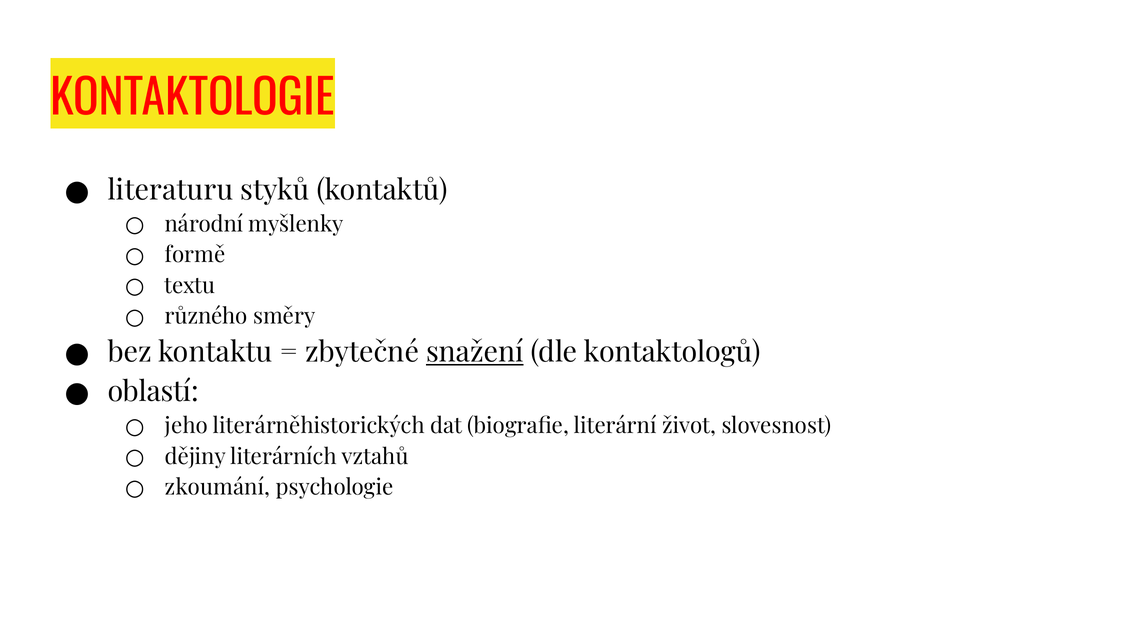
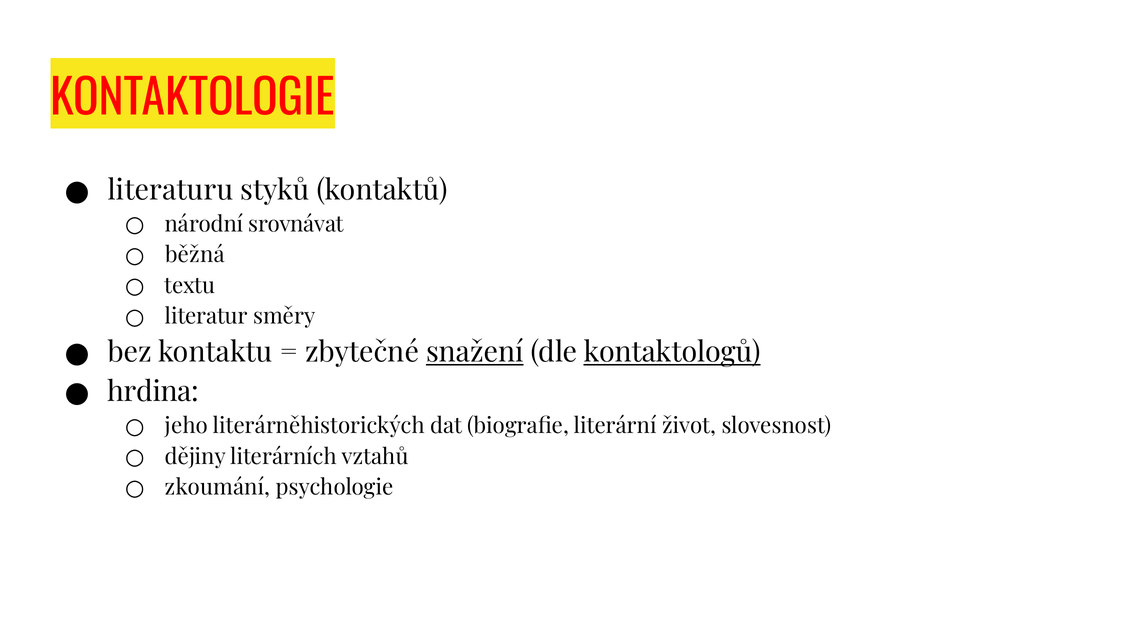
myšlenky: myšlenky -> srovnávat (296, 224)
formě: formě -> běžná (195, 255)
různého: různého -> literatur (206, 316)
kontaktologů underline: none -> present (672, 352)
oblastí: oblastí -> hrdina (153, 392)
